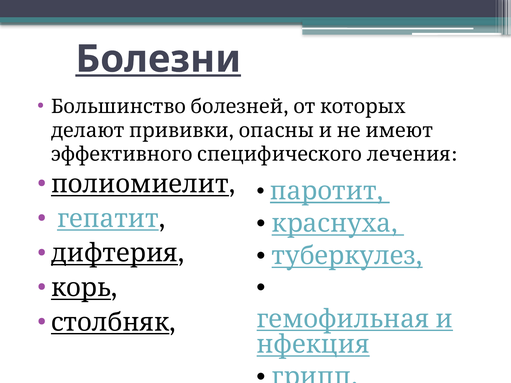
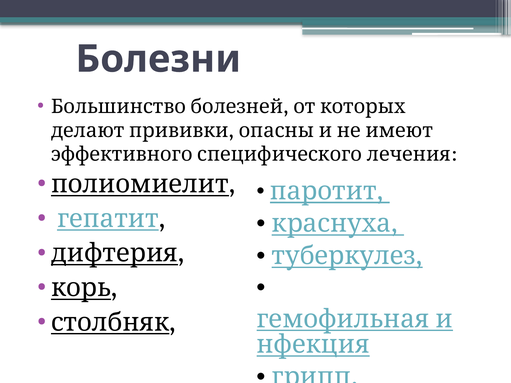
Болезни underline: present -> none (158, 59)
